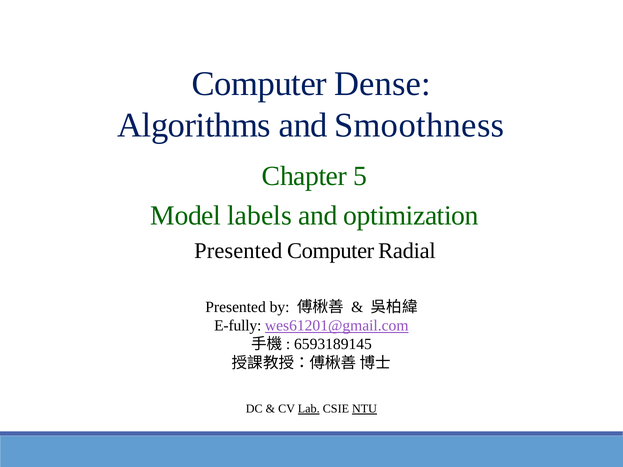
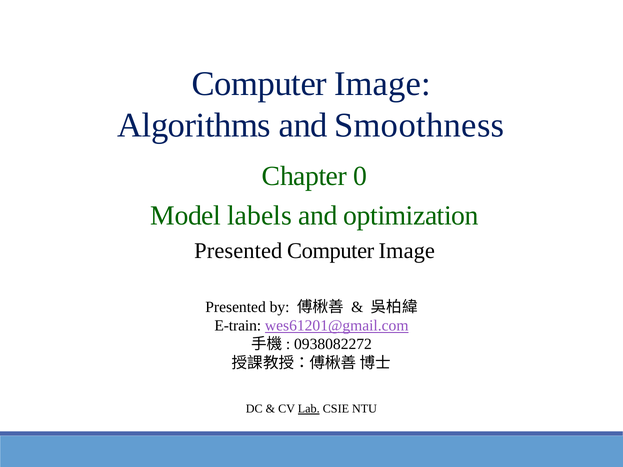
Dense: Dense -> Image (382, 84)
5: 5 -> 0 (360, 176)
Radial: Radial -> Image (407, 251)
E-fully: E-fully -> E-train (238, 326)
6593189145: 6593189145 -> 0938082272 (333, 344)
NTU underline: present -> none (364, 409)
